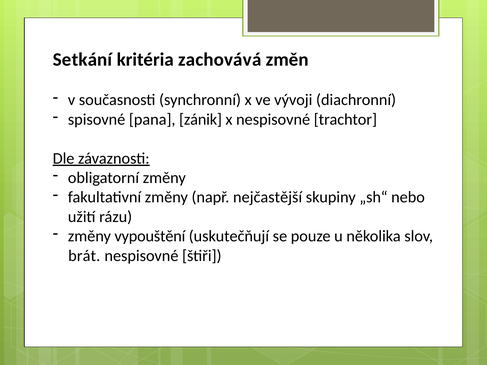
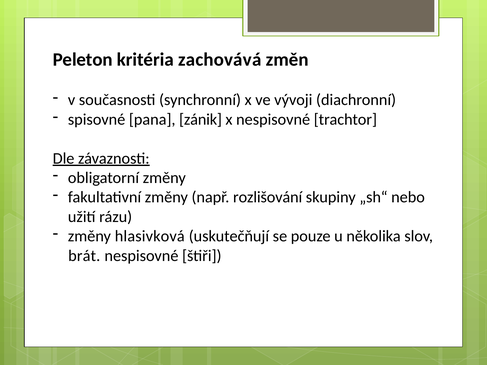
Setkání: Setkání -> Peleton (83, 60)
nejčastější: nejčastější -> rozlišování (268, 197)
vypouštění: vypouštění -> hlasivková (150, 236)
